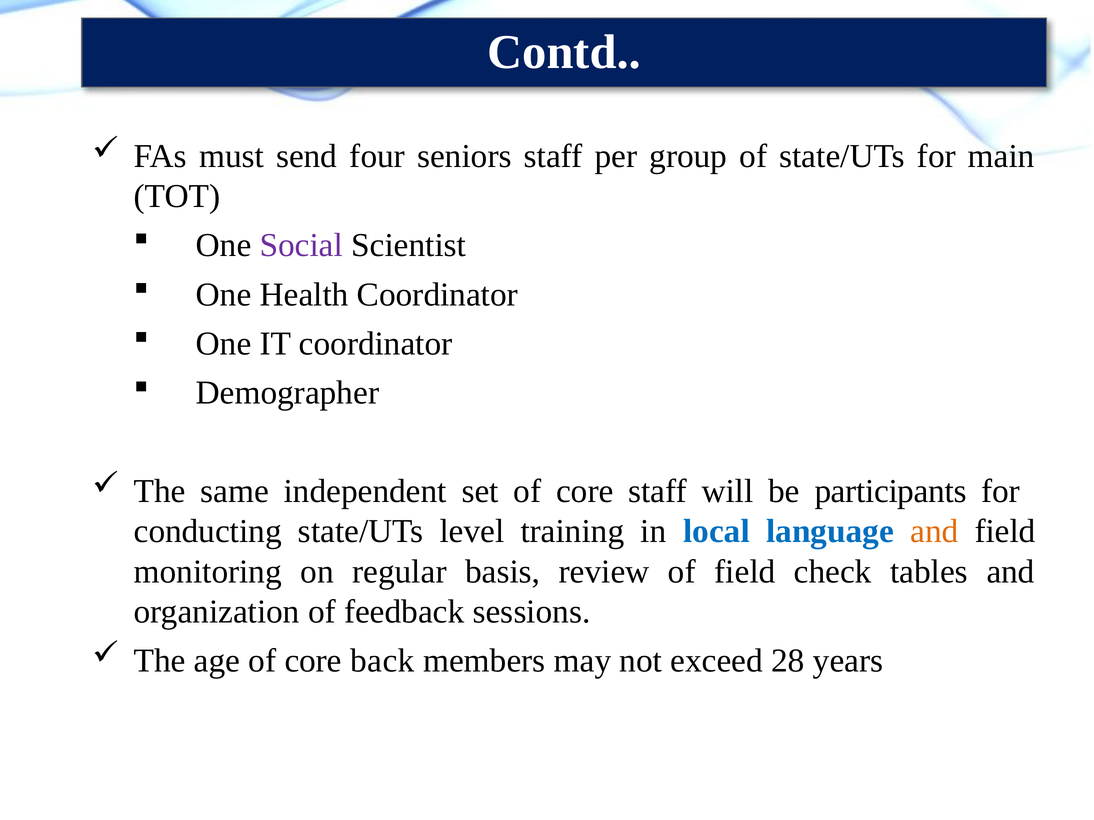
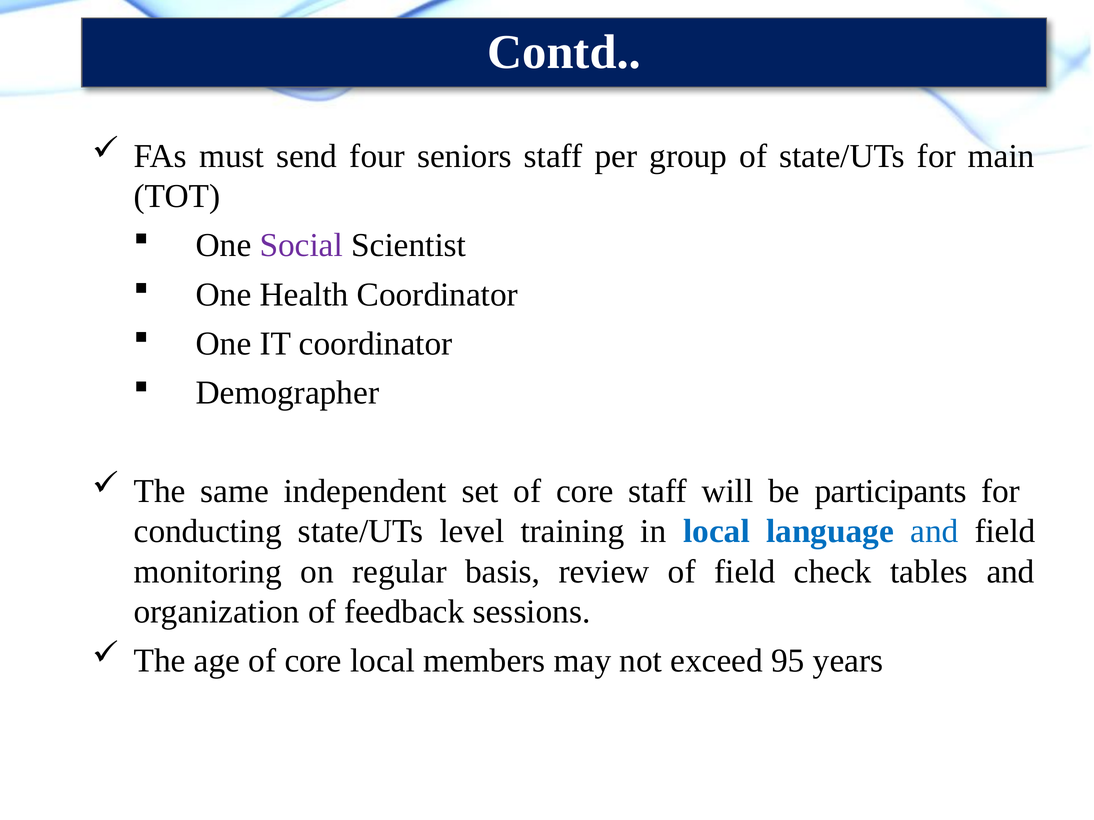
and colour: orange -> blue (934, 532)
core back: back -> local (383, 661)
28: 28 -> 95 (788, 661)
